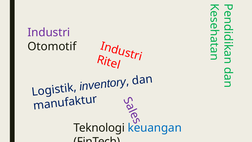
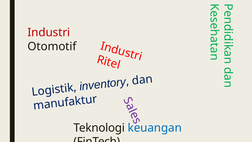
Industri colour: purple -> red (49, 32)
